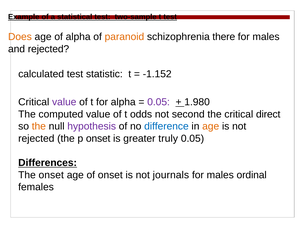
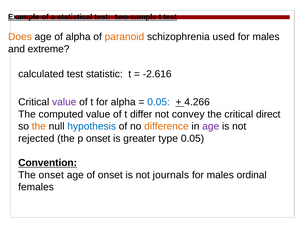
there: there -> used (224, 37)
and rejected: rejected -> extreme (49, 49)
-1.152: -1.152 -> -2.616 (157, 74)
0.05 colour: purple -> blue (159, 102)
1.980: 1.980 -> 4.266 (197, 102)
odds: odds -> differ (141, 115)
second: second -> convey (188, 115)
hypothesis colour: purple -> blue (92, 127)
difference colour: blue -> orange (166, 127)
age colour: orange -> purple (211, 127)
truly: truly -> type (168, 139)
Differences: Differences -> Convention (48, 163)
